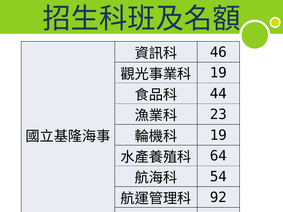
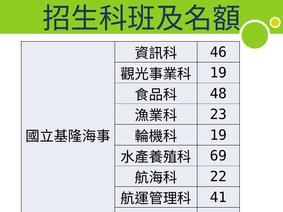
44: 44 -> 48 (218, 94)
64: 64 -> 69 (218, 156)
54: 54 -> 22 (218, 177)
92: 92 -> 41 (218, 198)
